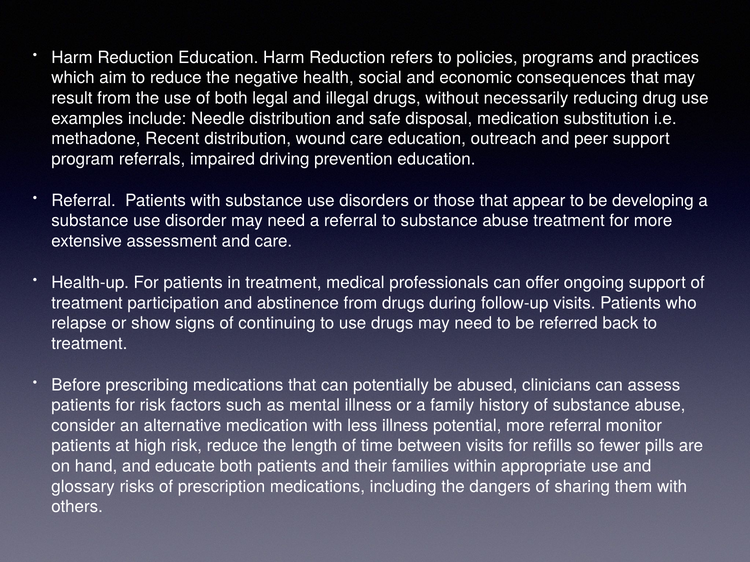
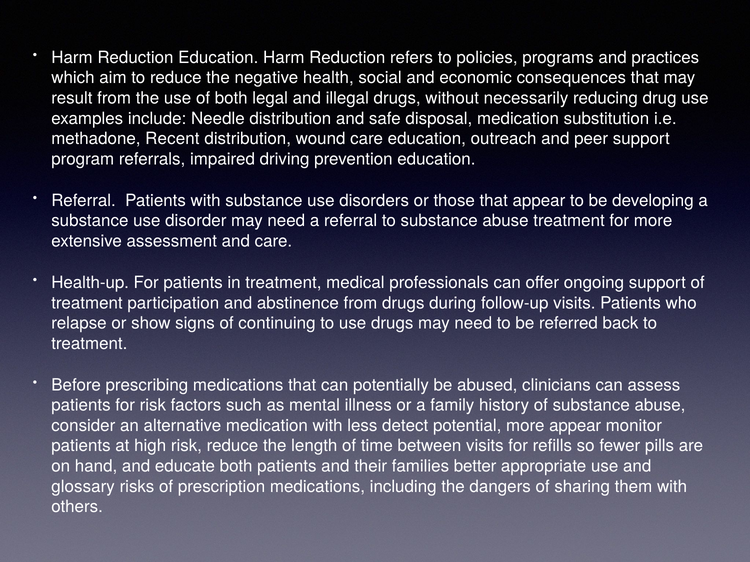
less illness: illness -> detect (405, 426)
more referral: referral -> appear (575, 426)
within: within -> better (475, 467)
